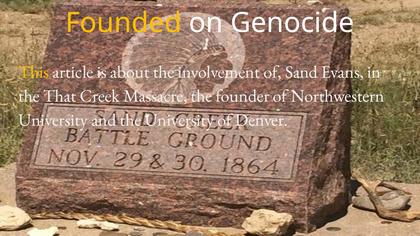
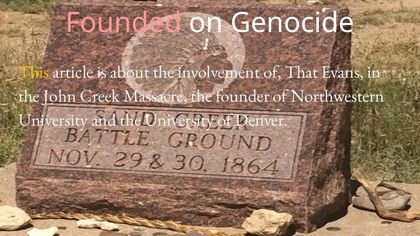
Founded colour: yellow -> pink (124, 23)
Sand: Sand -> That (301, 72)
That: That -> John (60, 96)
